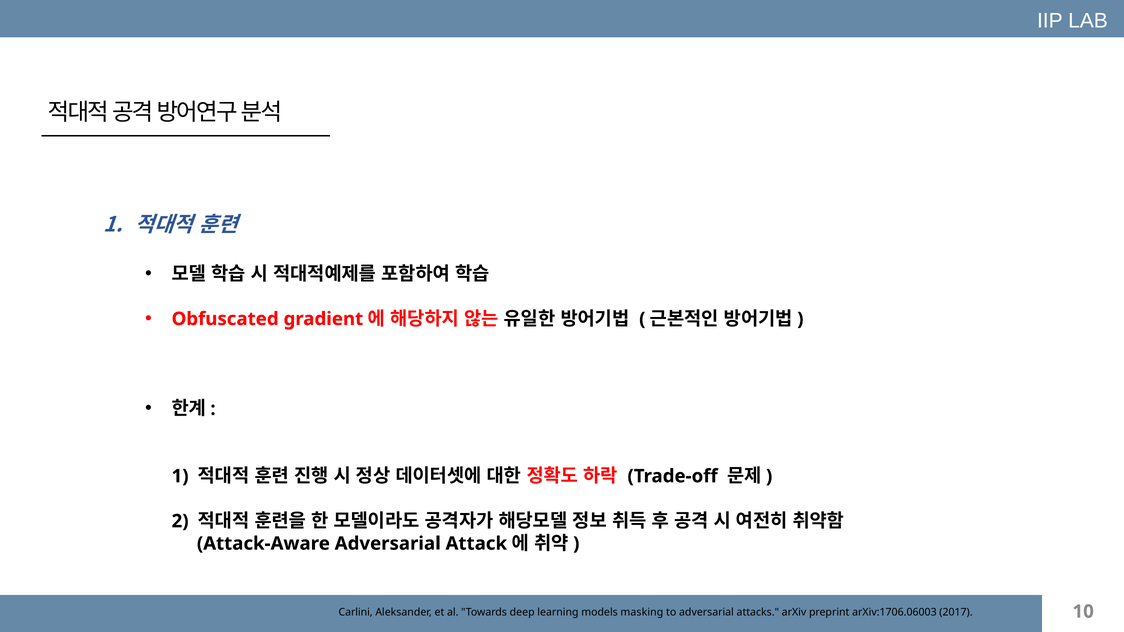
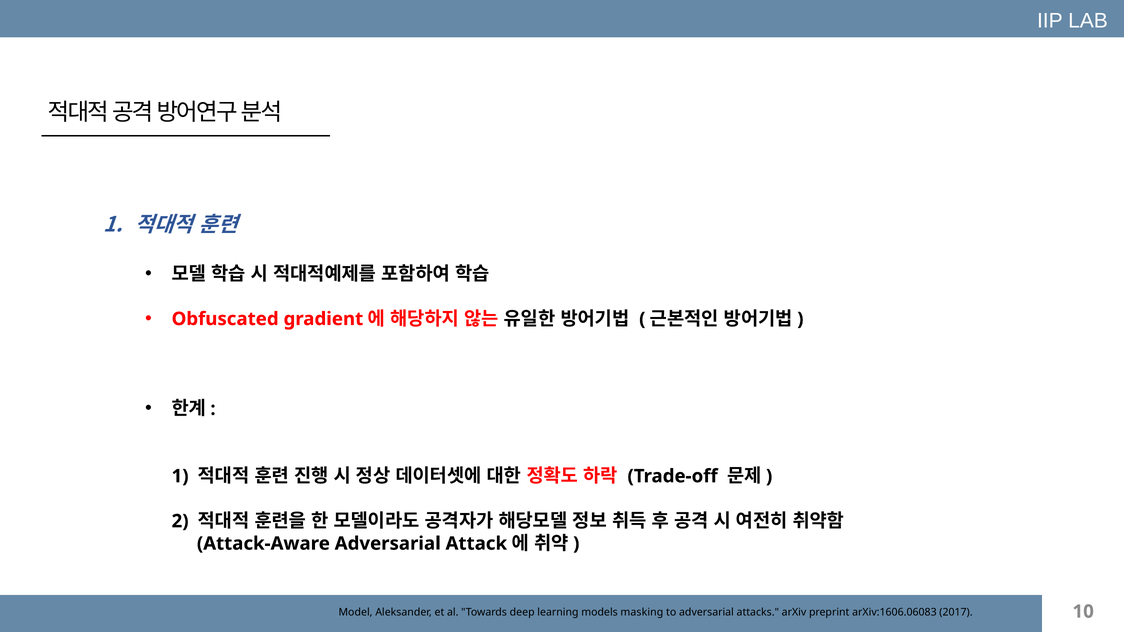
Carlini: Carlini -> Model (356, 613)
arXiv:1706.06003: arXiv:1706.06003 -> arXiv:1606.06083 (894, 613)
